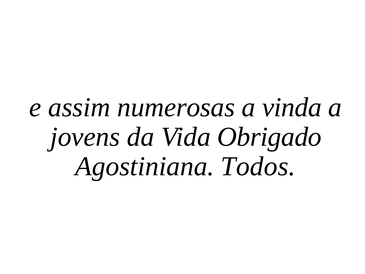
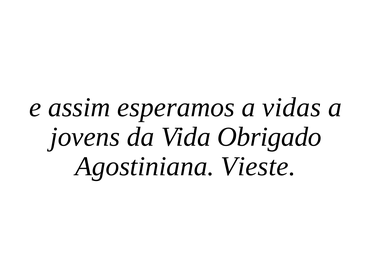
numerosas: numerosas -> esperamos (176, 107)
vinda: vinda -> vidas (292, 107)
Todos: Todos -> Vieste (258, 166)
